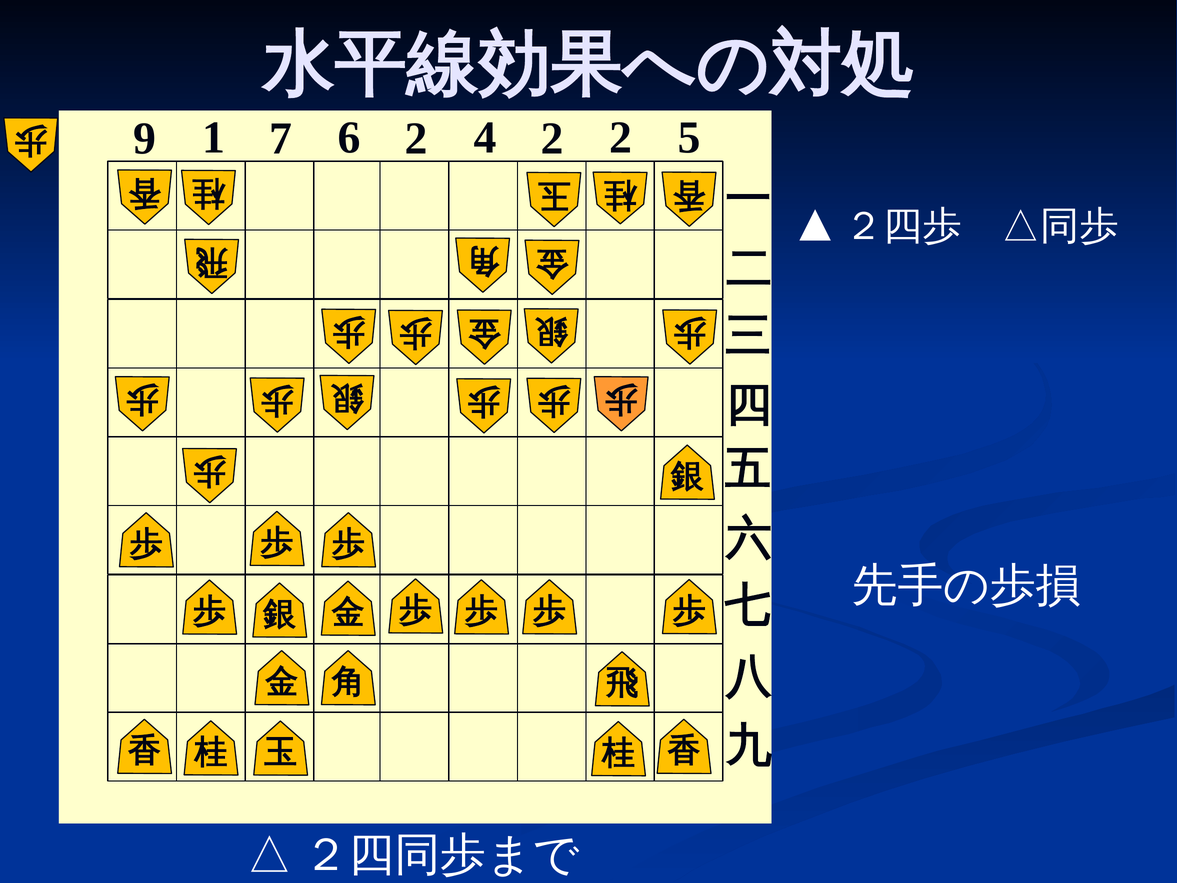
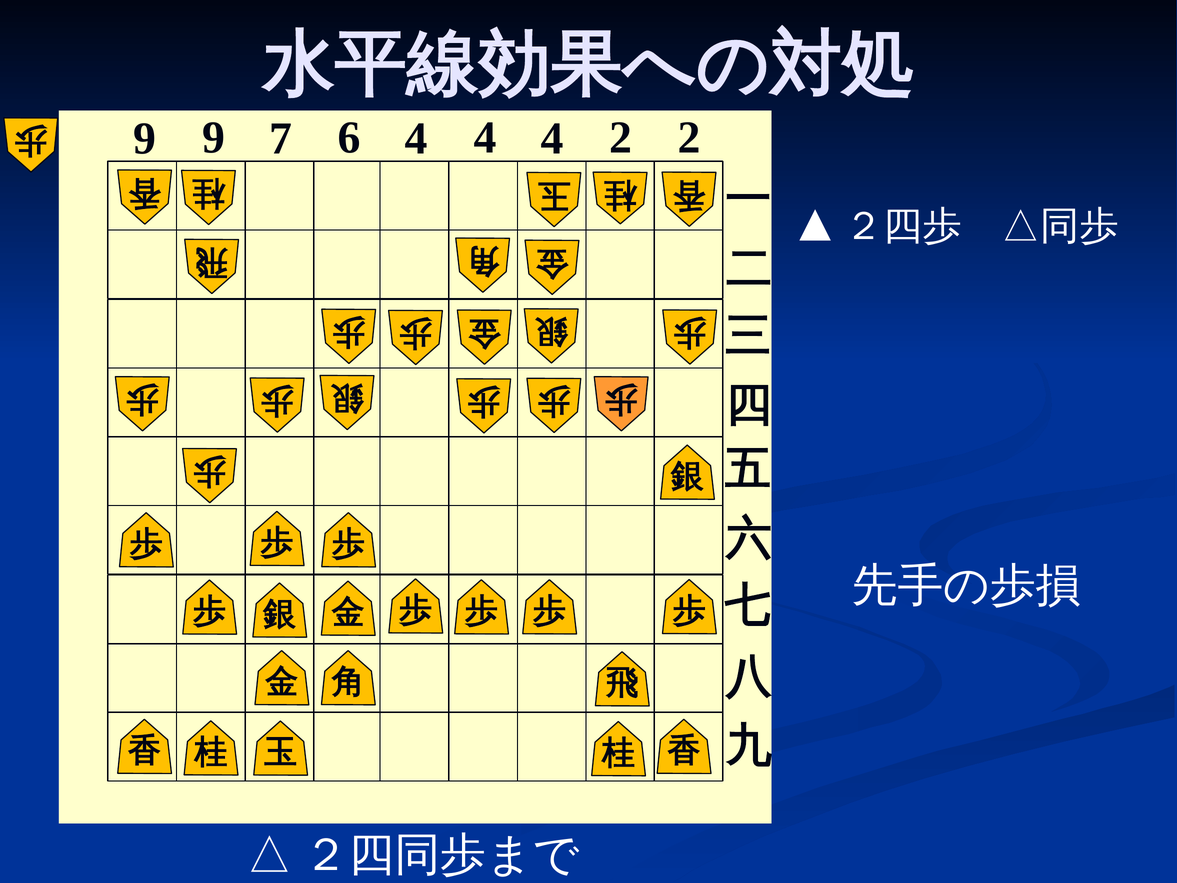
9 1: 1 -> 9 (214, 138)
6 2: 2 -> 4 (416, 138)
2: 2 -> 4 (552, 138)
2 5: 5 -> 2 (689, 138)
